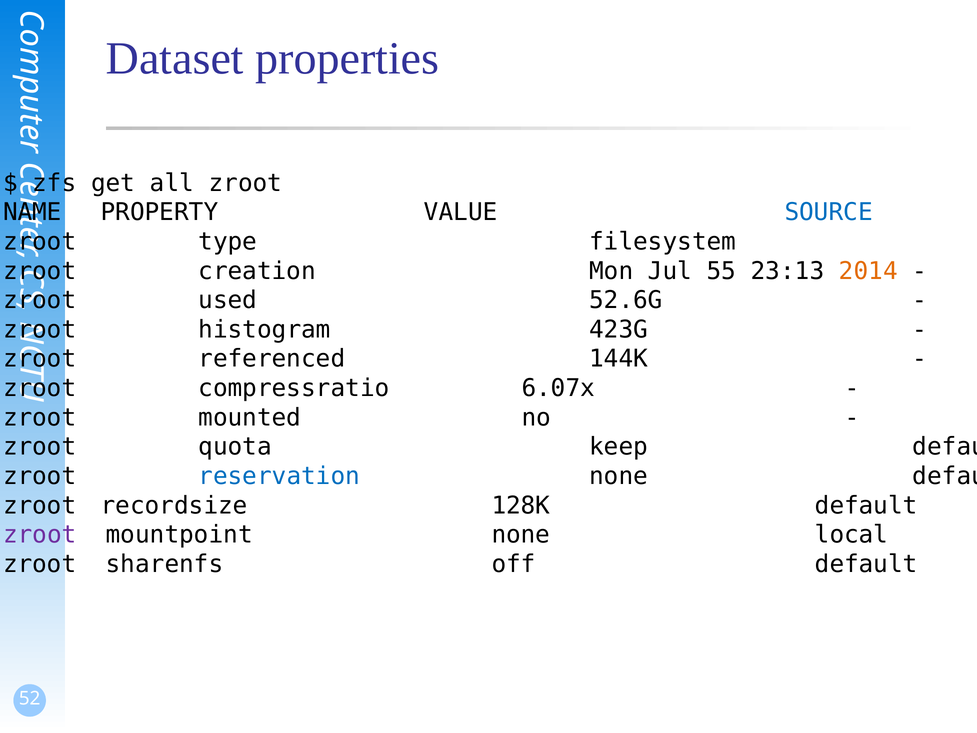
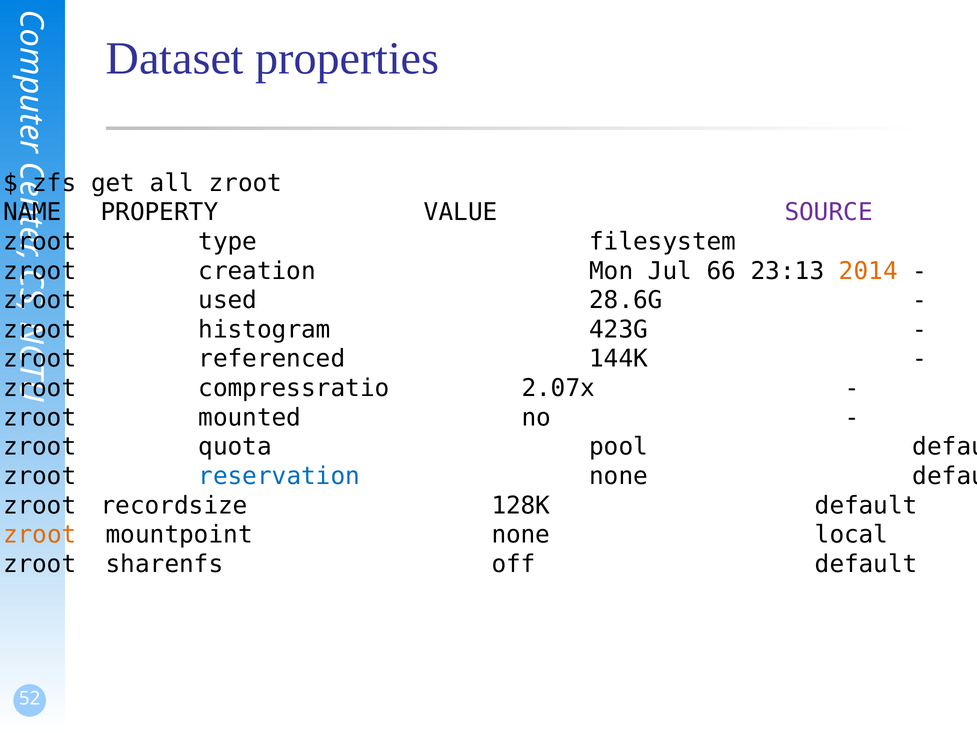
SOURCE colour: blue -> purple (829, 212)
55: 55 -> 66 (721, 271)
52.6G: 52.6G -> 28.6G (626, 300)
6.07x: 6.07x -> 2.07x (558, 388)
keep: keep -> pool (619, 447)
zroot colour: purple -> orange (40, 535)
